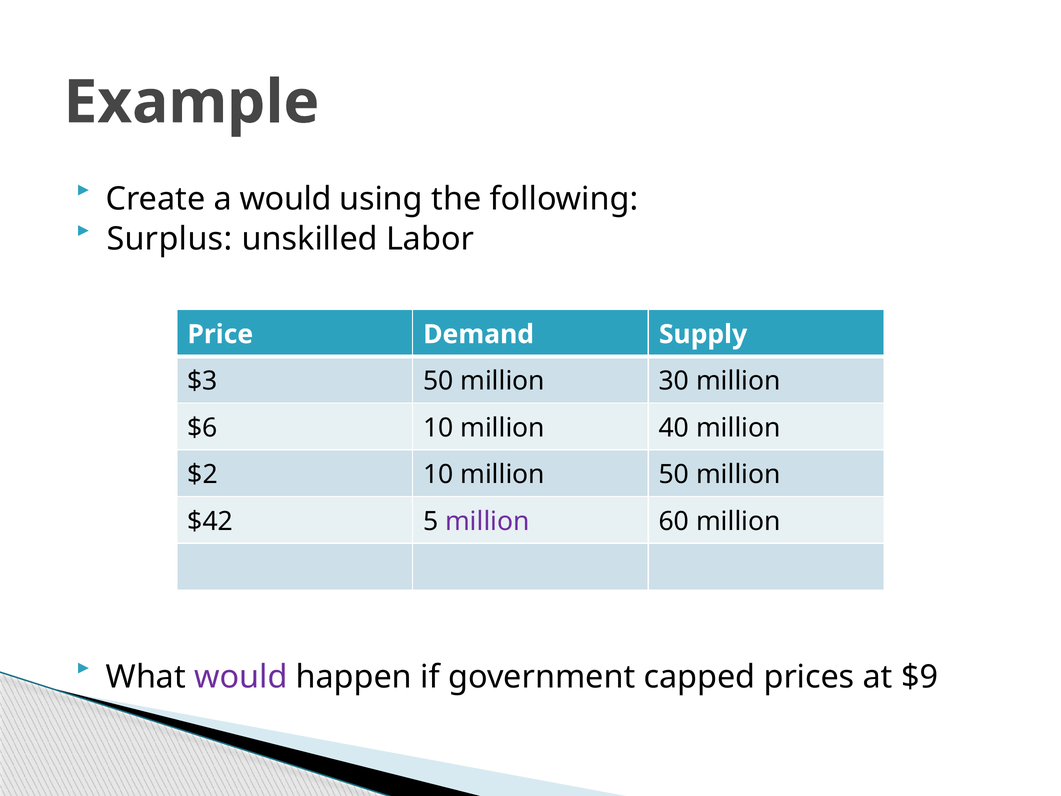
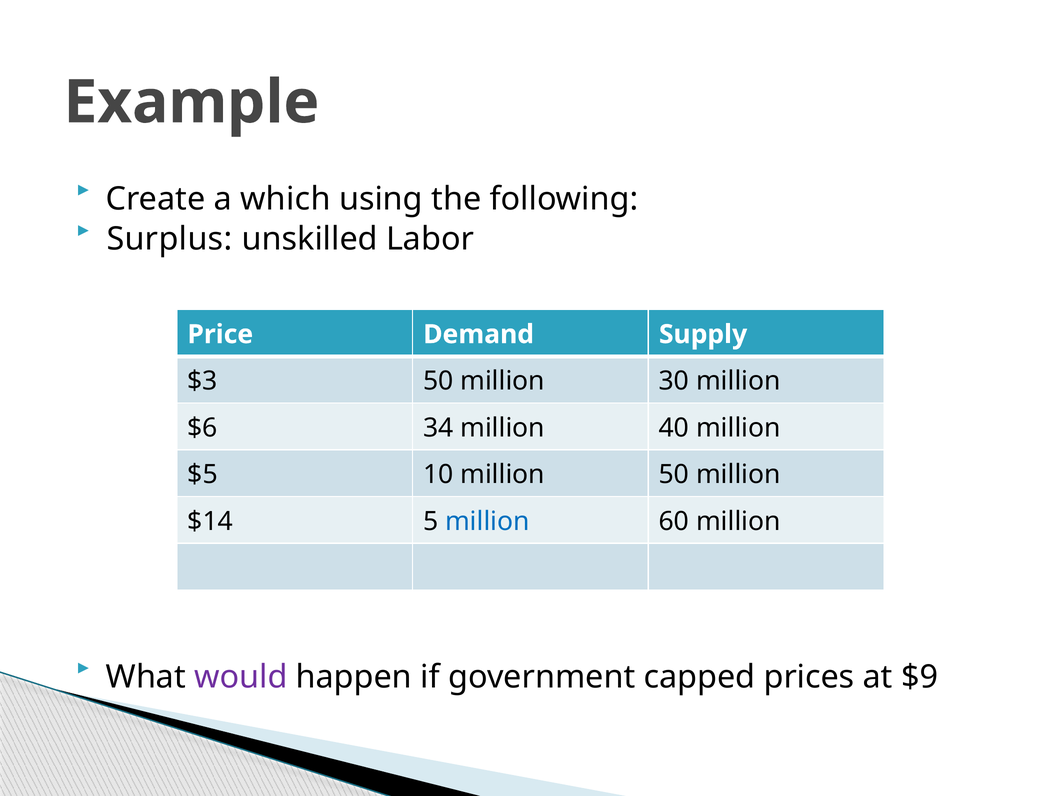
a would: would -> which (285, 199)
$6 10: 10 -> 34 (438, 428)
$2: $2 -> $5 (203, 475)
$42: $42 -> $14 (210, 521)
million colour: purple -> blue (487, 521)
